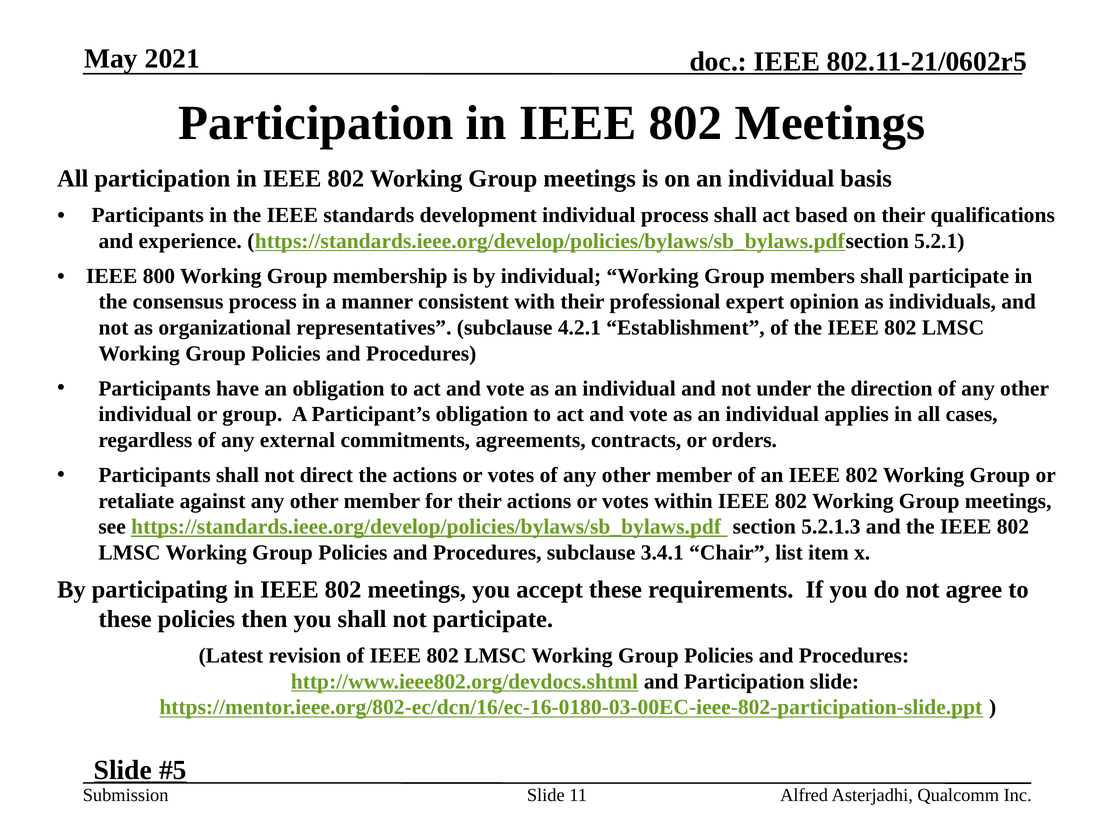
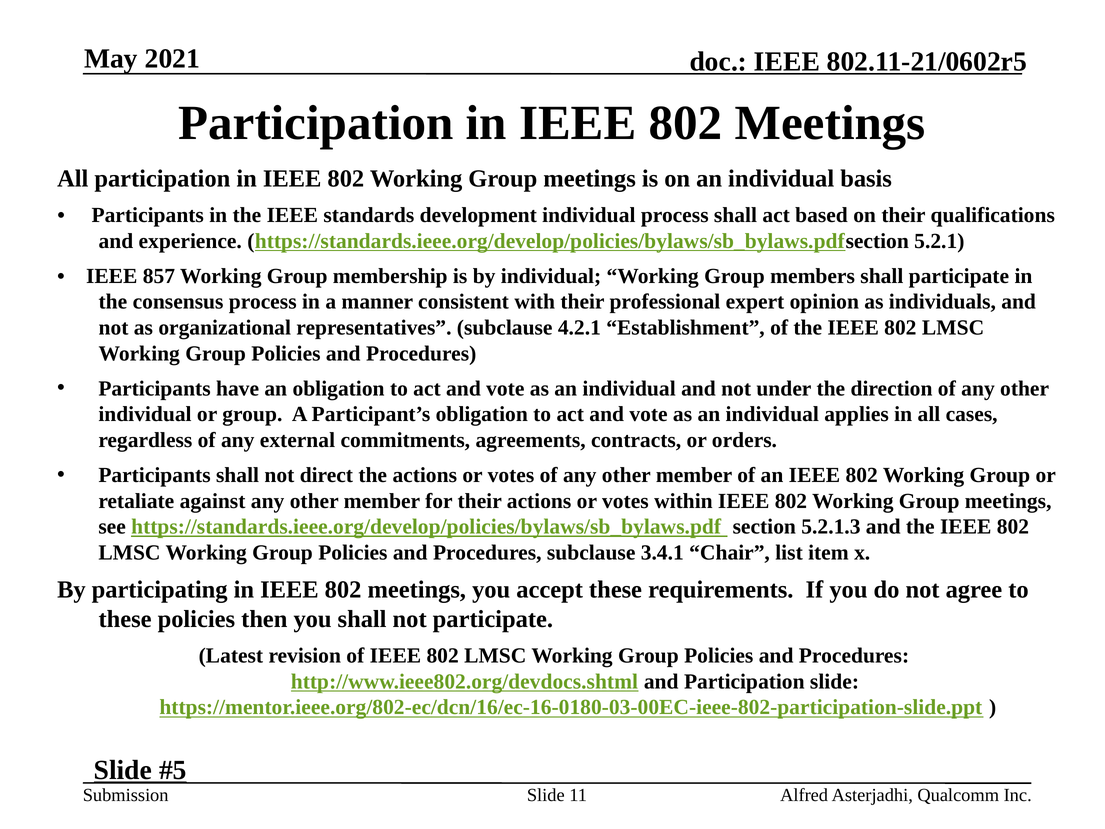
800: 800 -> 857 (159, 276)
